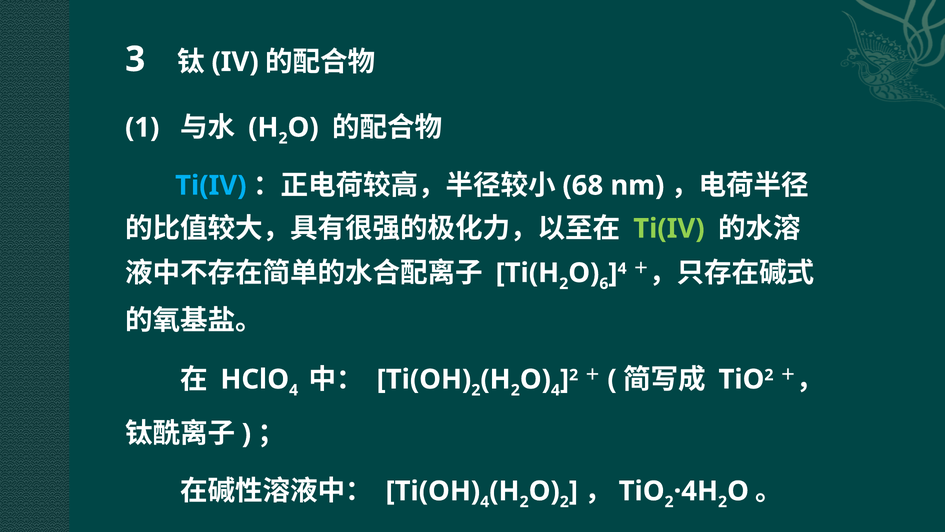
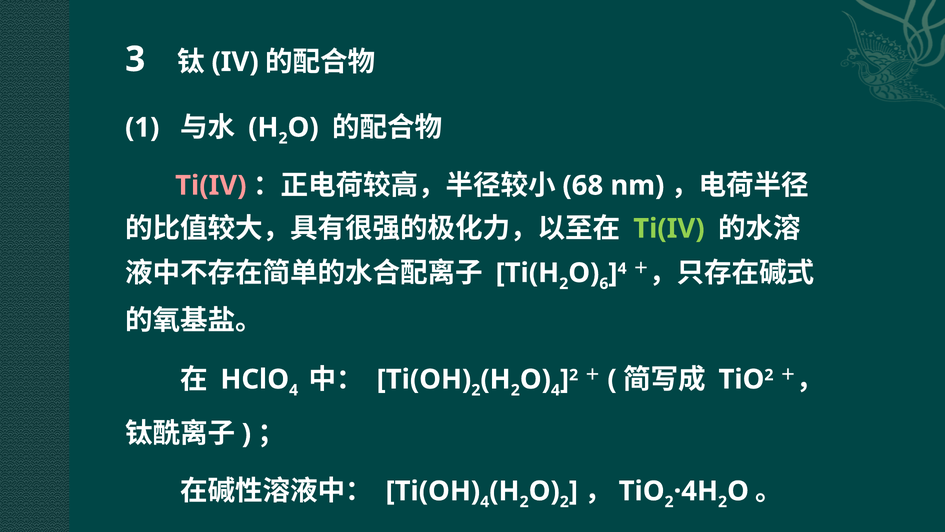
Ti(IV colour: light blue -> pink (211, 185)
